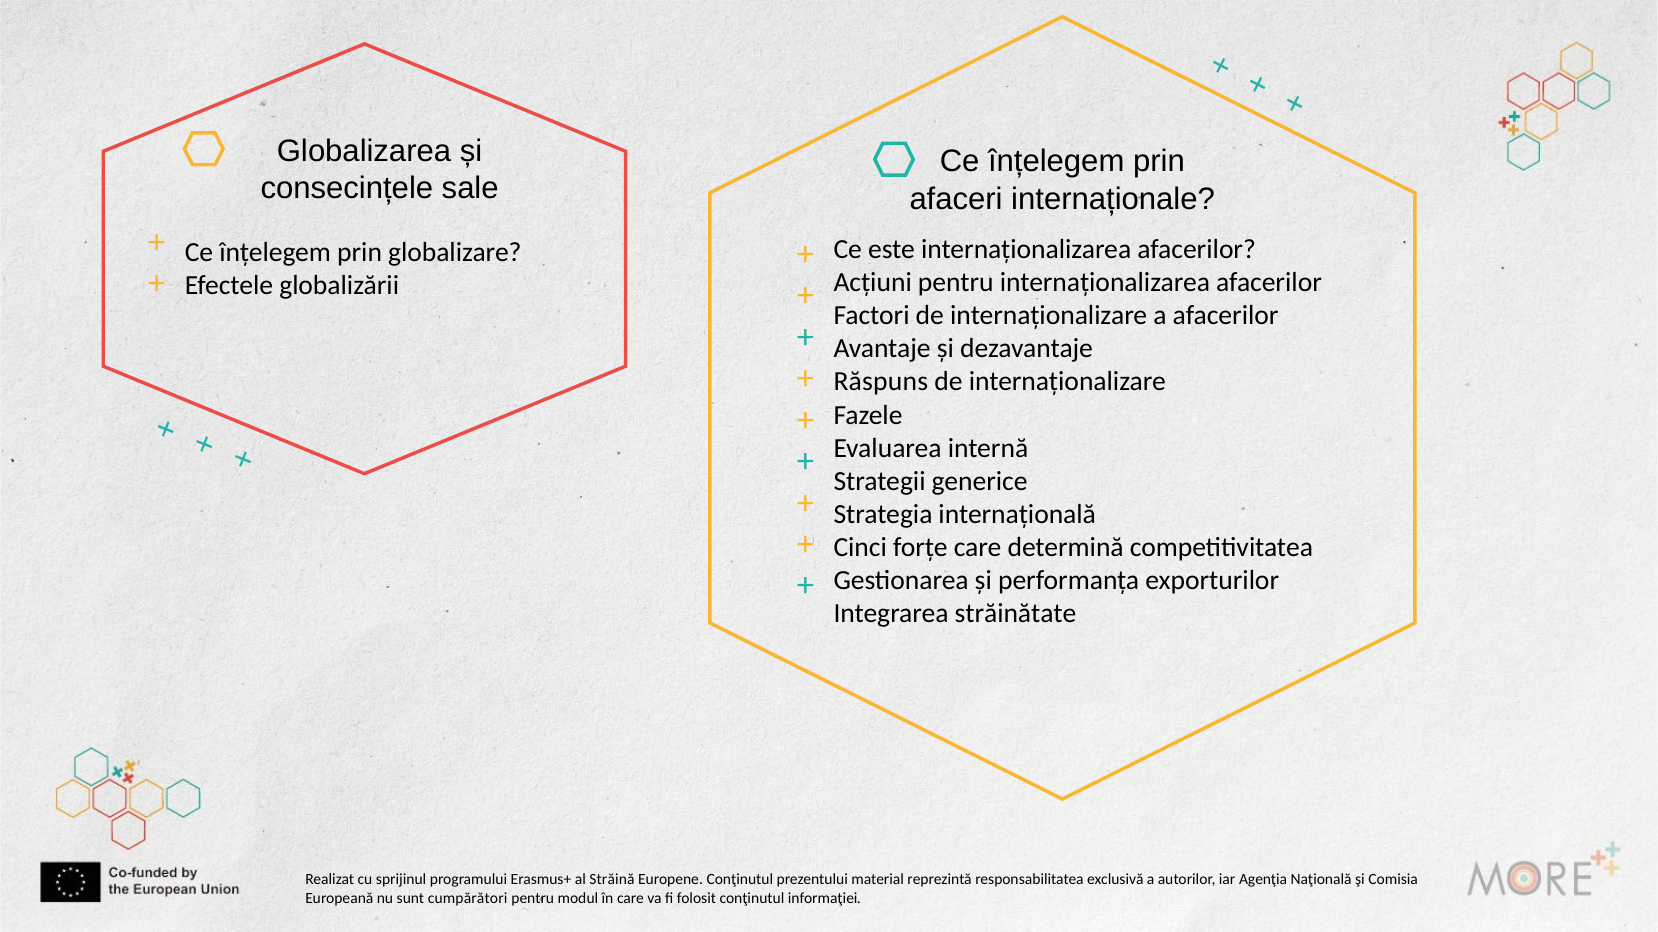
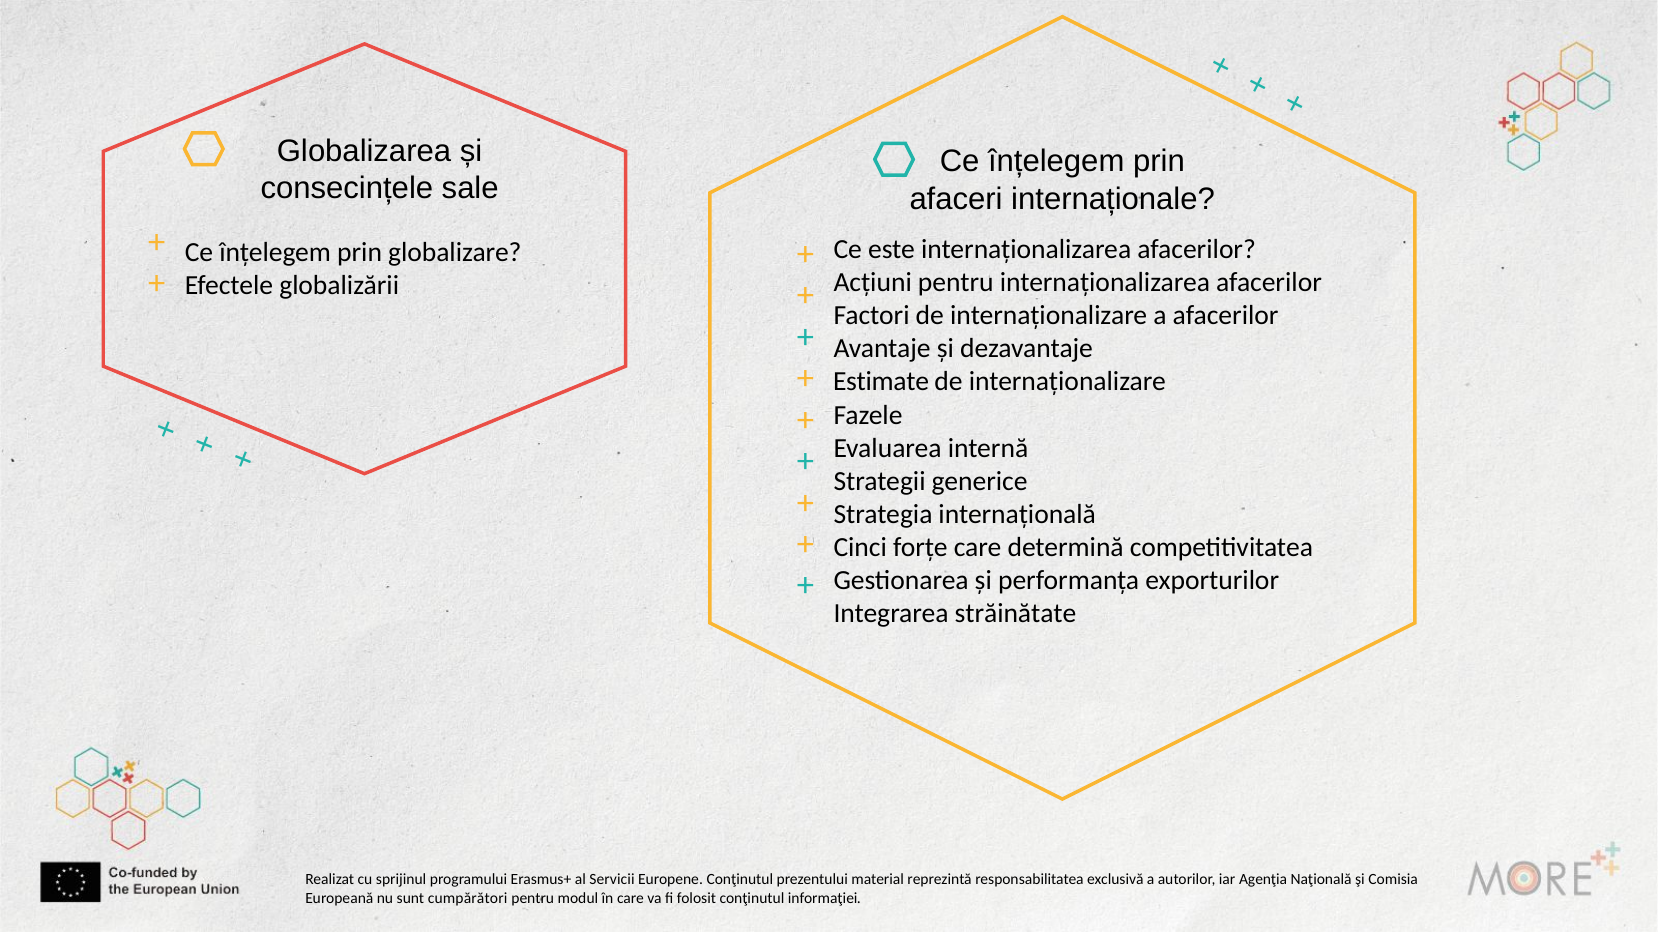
Răspuns: Răspuns -> Estimate (881, 382)
Străină: Străină -> Servicii (612, 880)
